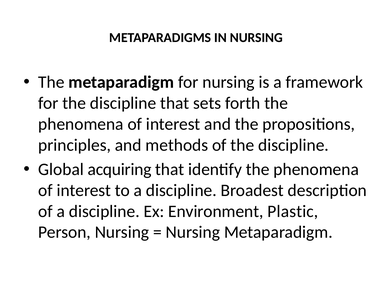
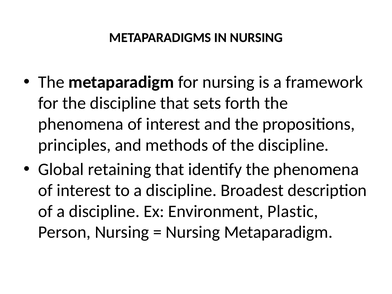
acquiring: acquiring -> retaining (120, 169)
